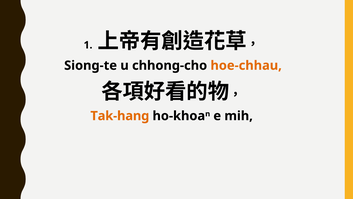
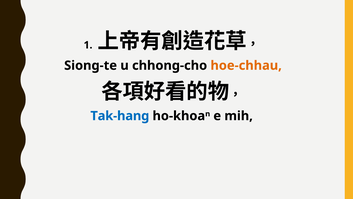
Tak-hang colour: orange -> blue (120, 116)
